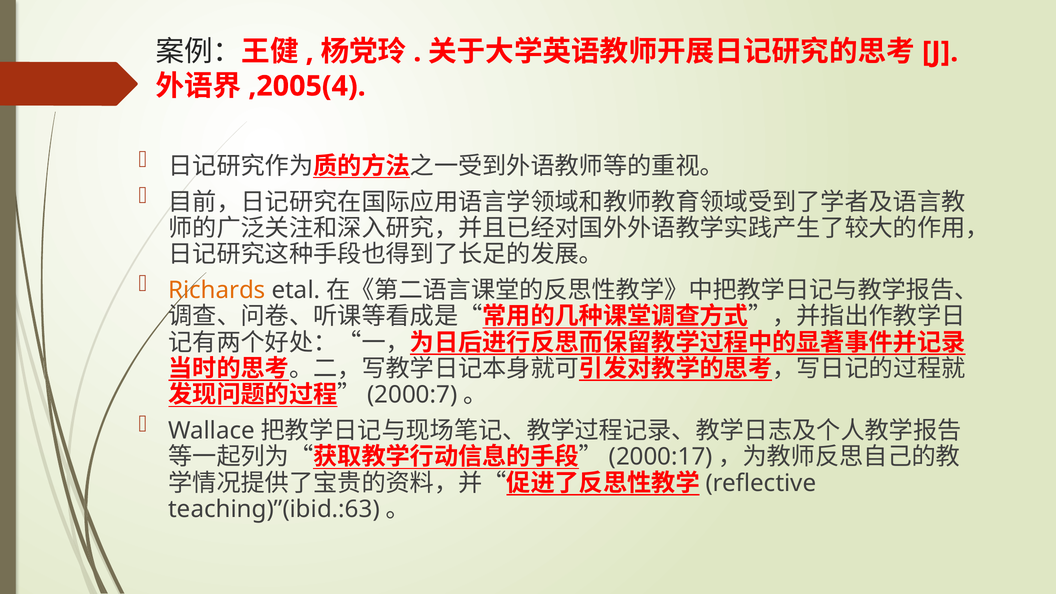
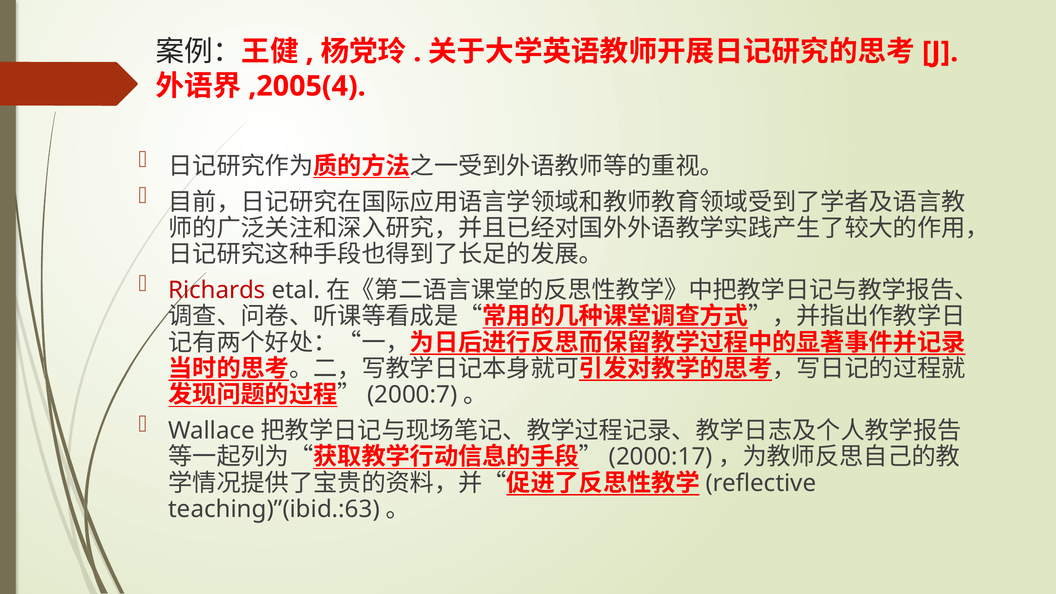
Richards colour: orange -> red (217, 290)
